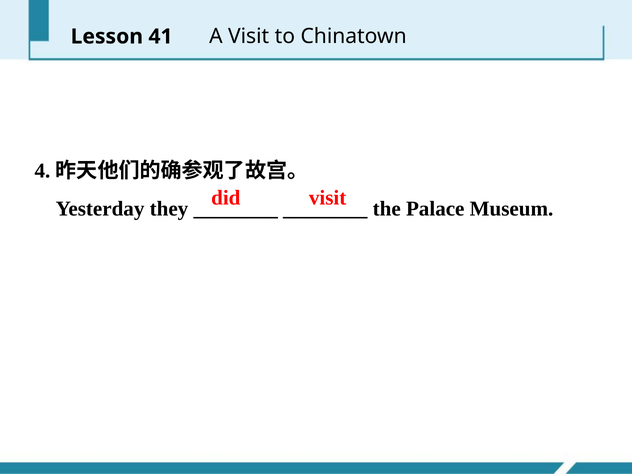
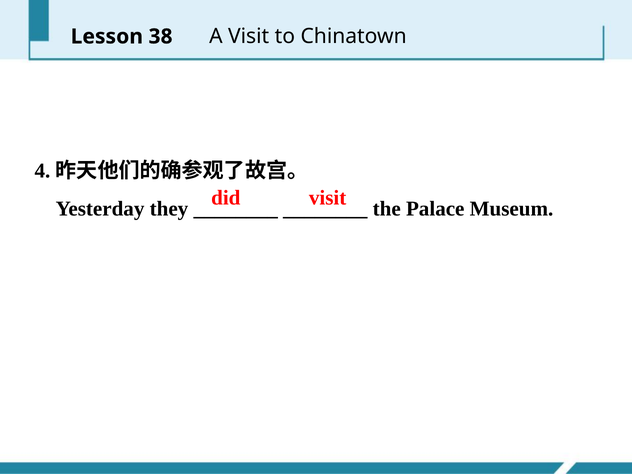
41: 41 -> 38 (161, 37)
